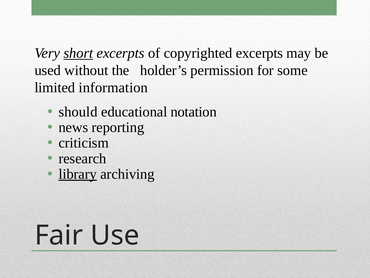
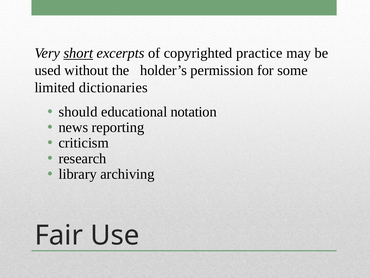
copyrighted excerpts: excerpts -> practice (259, 53)
information: information -> dictionaries (113, 88)
library underline: present -> none (78, 174)
